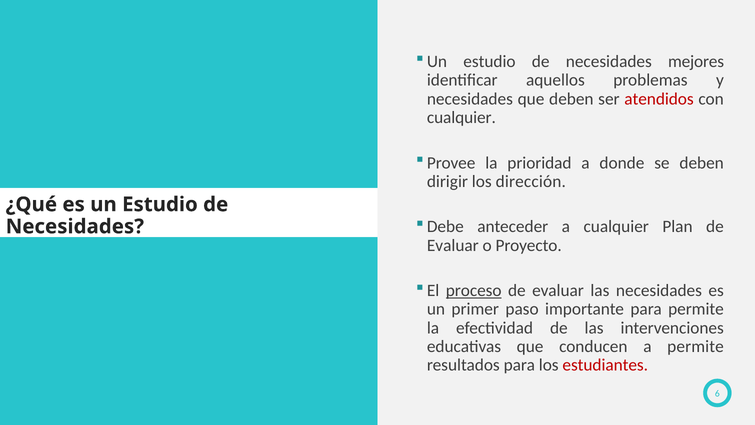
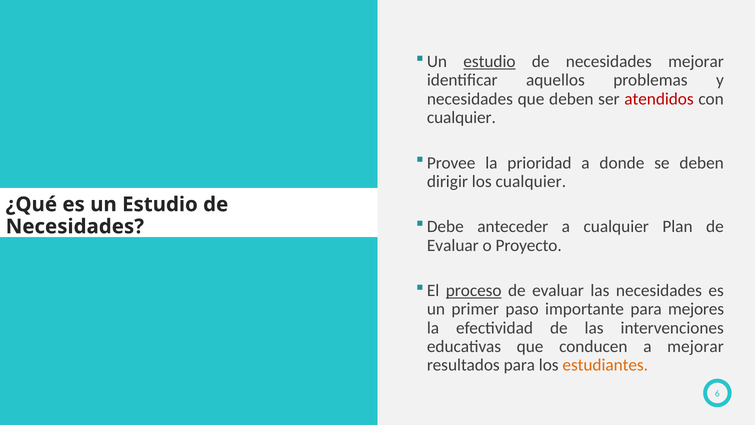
estudio underline: none -> present (489, 62)
necesidades mejores: mejores -> mejorar (696, 62)
los dirección: dirección -> cualquier (531, 181)
para permite: permite -> mejores (696, 309)
a permite: permite -> mejorar (696, 346)
estudiantes colour: red -> orange (605, 365)
